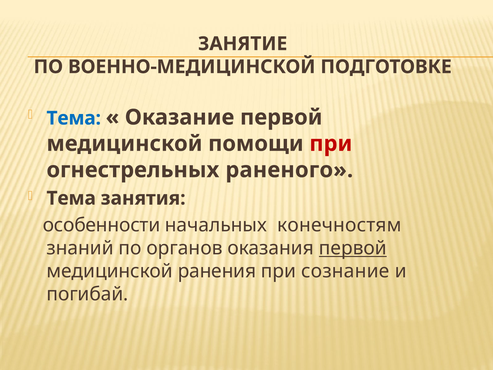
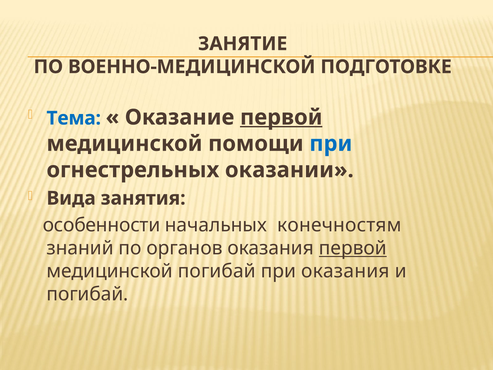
первой underline: none -> present (281, 117)
при colour: red -> blue (331, 144)
раненого: раненого -> оказании (289, 170)
Тема: Тема -> Вида (71, 198)
медицинской ранения: ранения -> погибай (217, 271)
при сознание: сознание -> оказания (345, 271)
